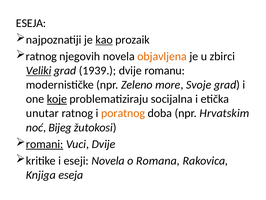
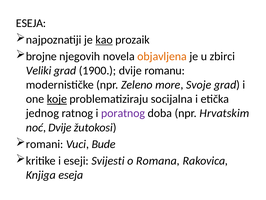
ratnog: ratnog -> brojne (41, 56)
Veliki underline: present -> none (39, 70)
1939: 1939 -> 1900 (98, 70)
unutar: unutar -> jednog (42, 113)
poratnog colour: orange -> purple (123, 113)
noć Bijeg: Bijeg -> Dvije (60, 127)
romani underline: present -> none (45, 144)
Vuci Dvije: Dvije -> Bude (104, 144)
eseji Novela: Novela -> Svijesti (108, 160)
